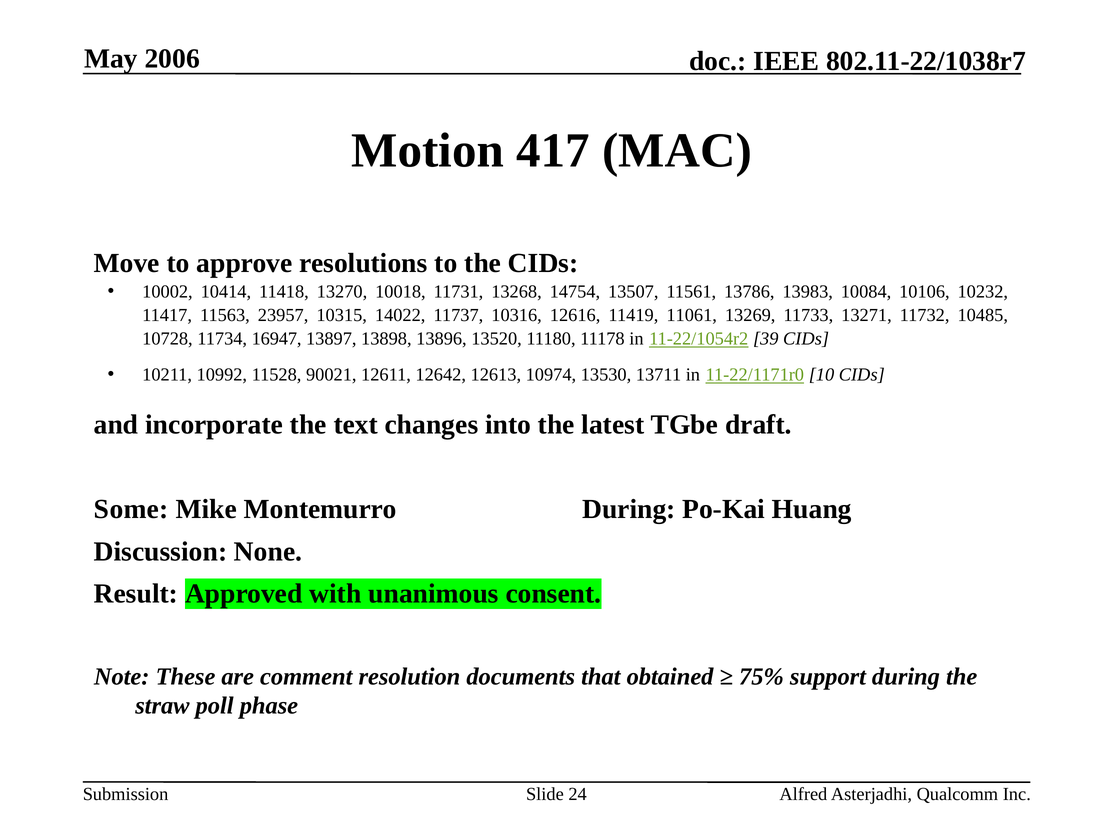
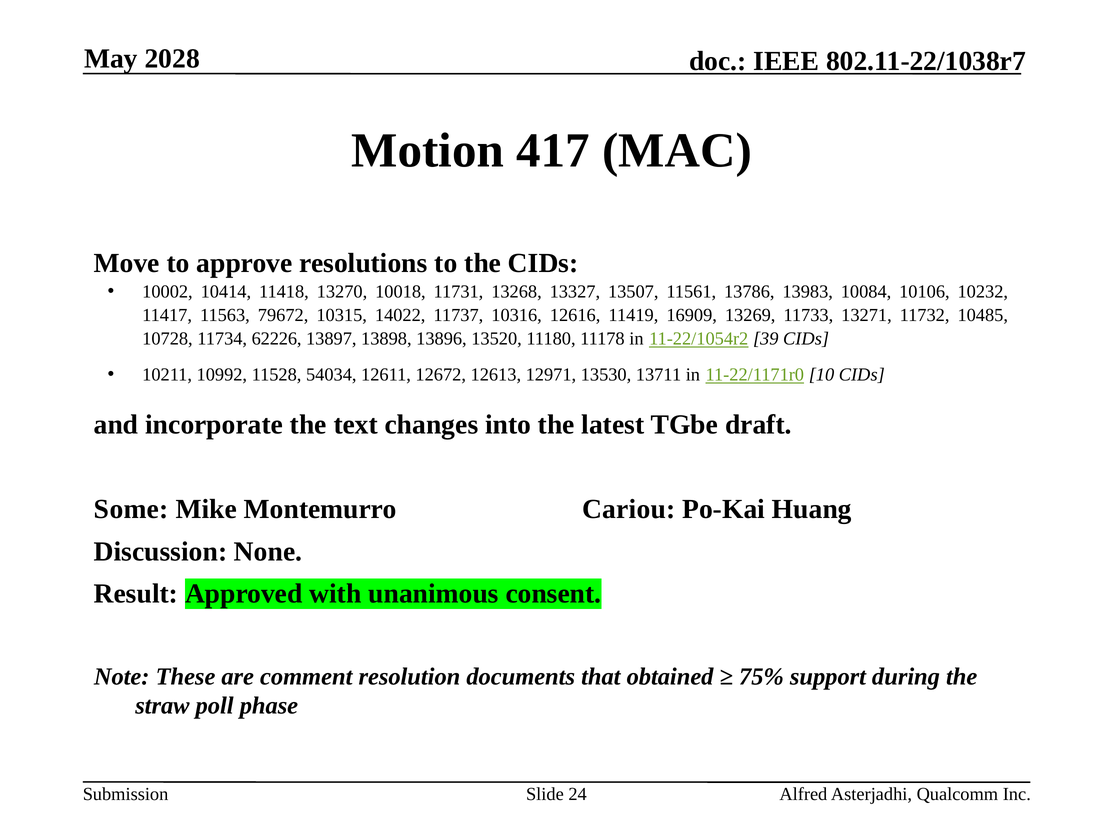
2006: 2006 -> 2028 (172, 59)
14754: 14754 -> 13327 (575, 292)
23957: 23957 -> 79672 (283, 315)
11061: 11061 -> 16909 (692, 315)
16947: 16947 -> 62226 (277, 339)
90021: 90021 -> 54034 (331, 375)
12642: 12642 -> 12672 (441, 375)
10974: 10974 -> 12971 (551, 375)
Montemurro During: During -> Cariou (629, 509)
